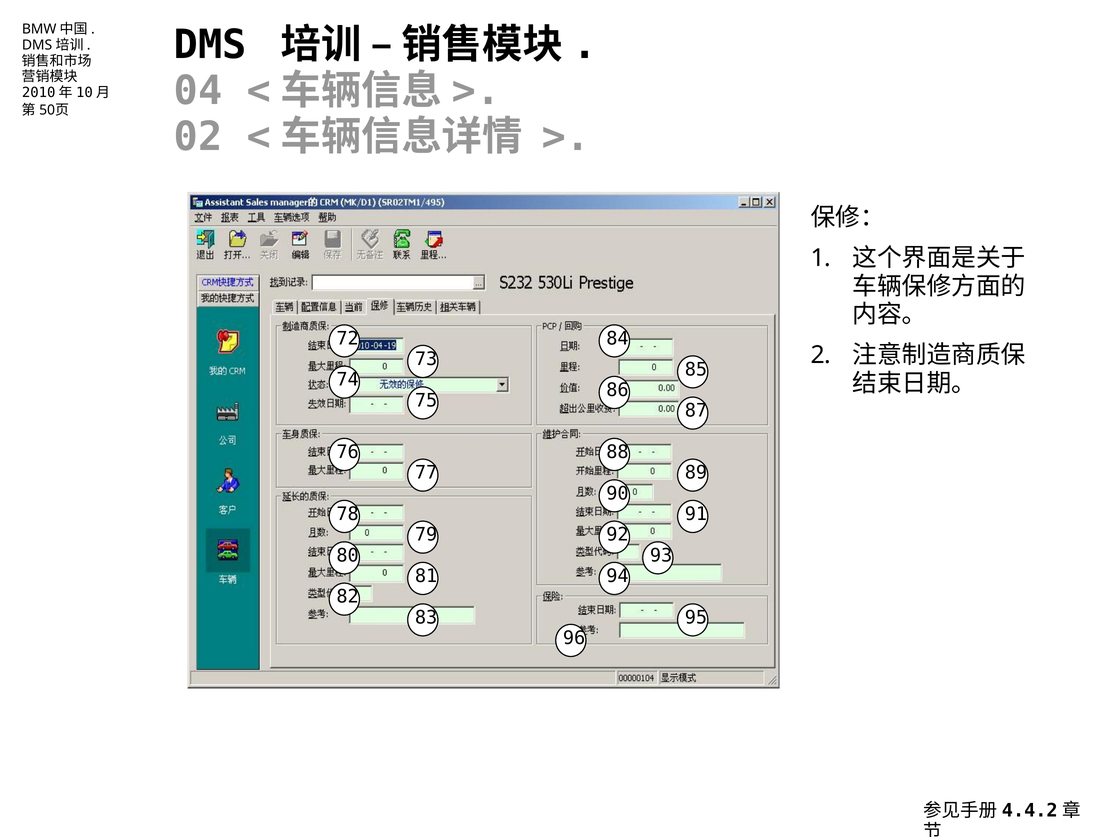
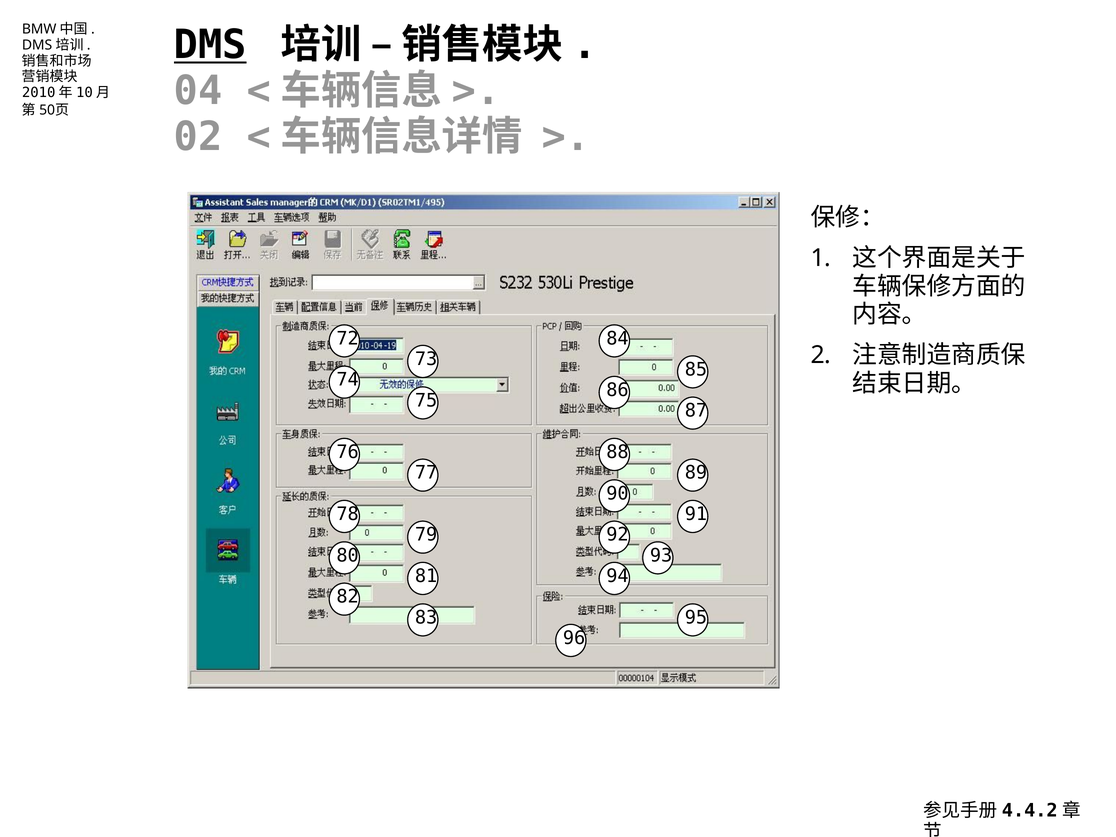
DMS underline: none -> present (210, 45)
